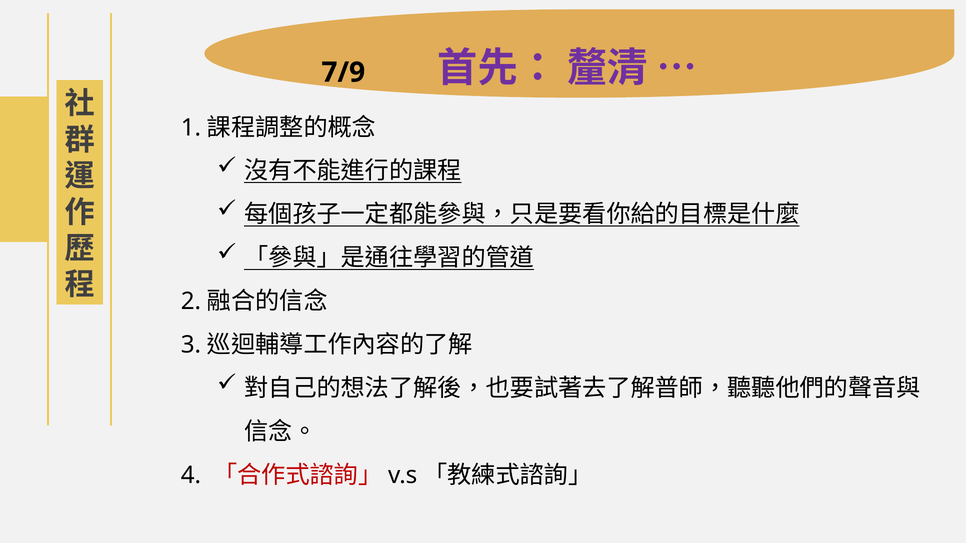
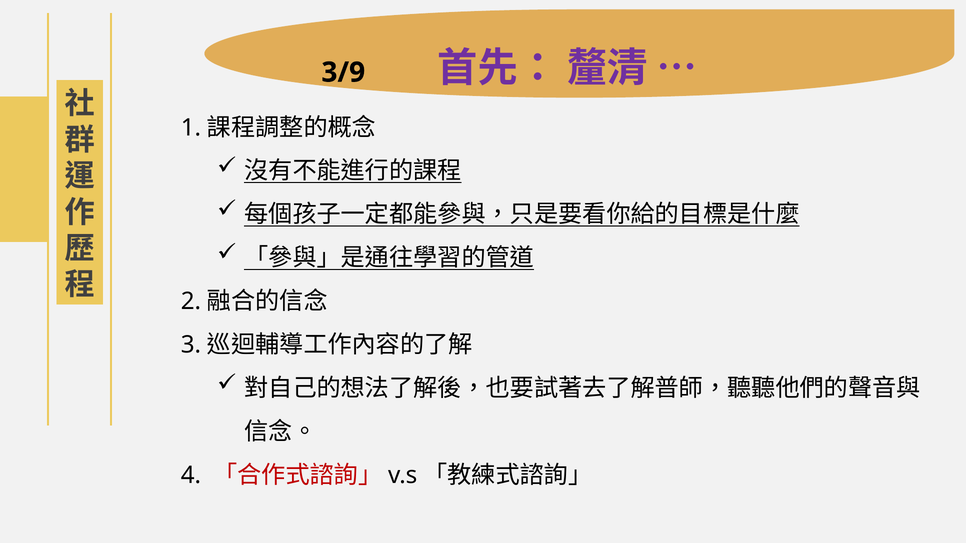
7/9: 7/9 -> 3/9 (343, 72)
